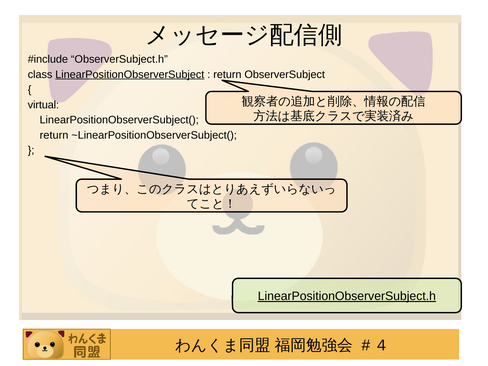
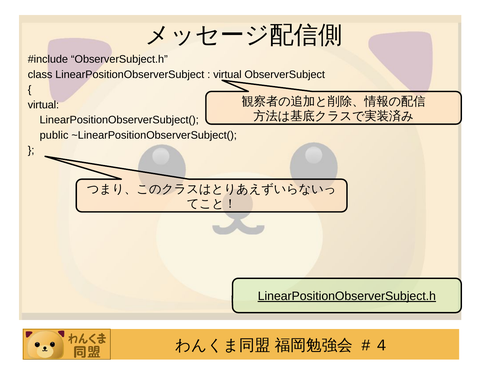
LinearPositionObserverSubject underline: present -> none (130, 74)
return: return -> virtual (227, 74)
return: return -> public (54, 135)
